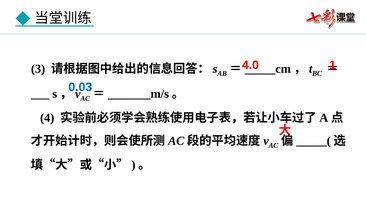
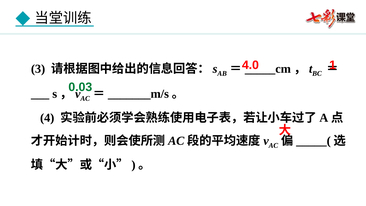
0.03 colour: blue -> green (80, 87)
